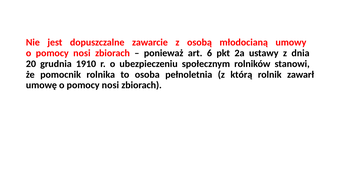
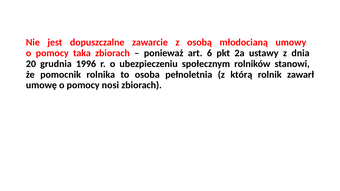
nosi: nosi -> taka (82, 53)
1910: 1910 -> 1996 (86, 64)
